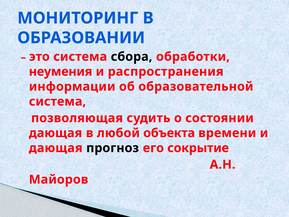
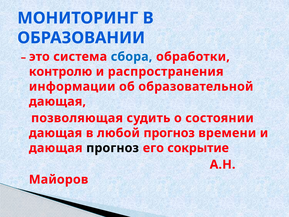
сбора colour: black -> blue (132, 57)
неумения: неумения -> контролю (61, 72)
система: система -> дающая (57, 101)
любой объекта: объекта -> прогноз (169, 133)
